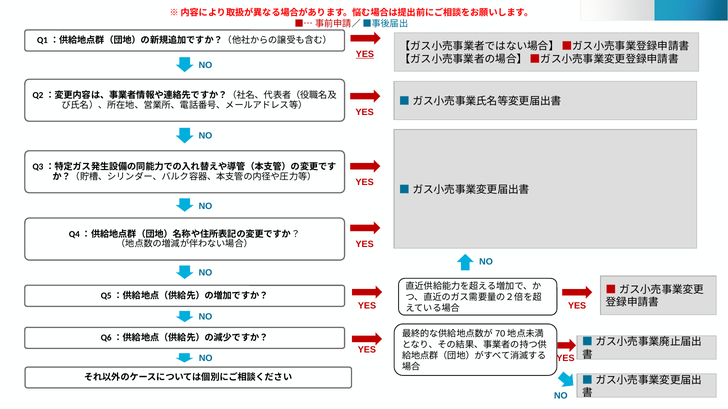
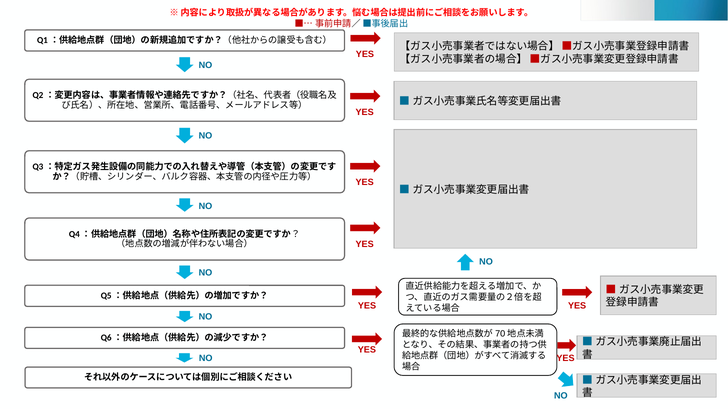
YES underline: present -> none (365, 54)
